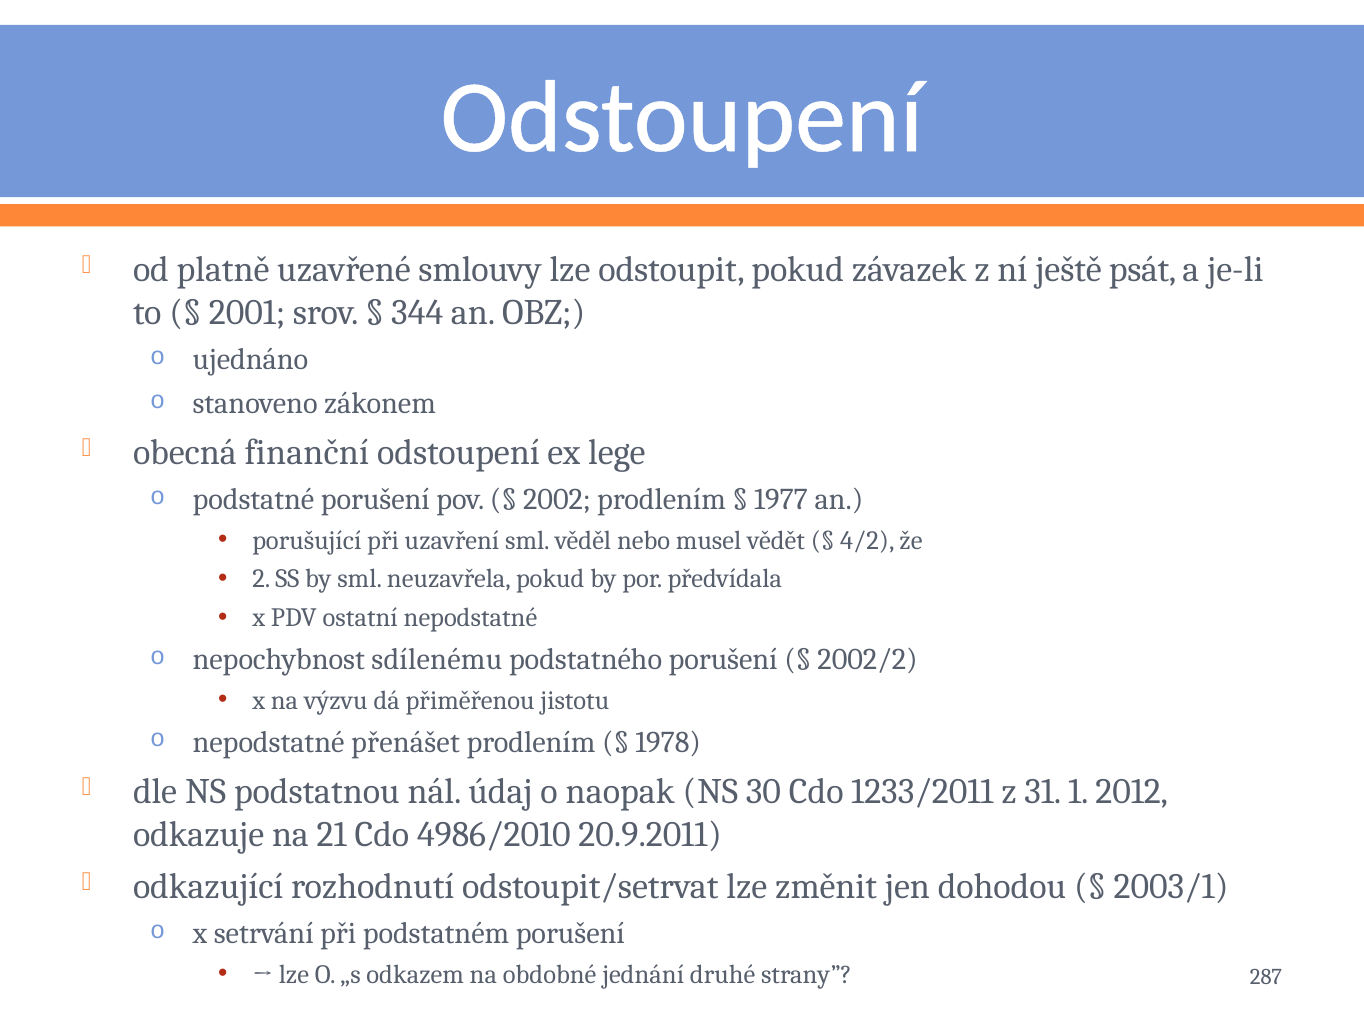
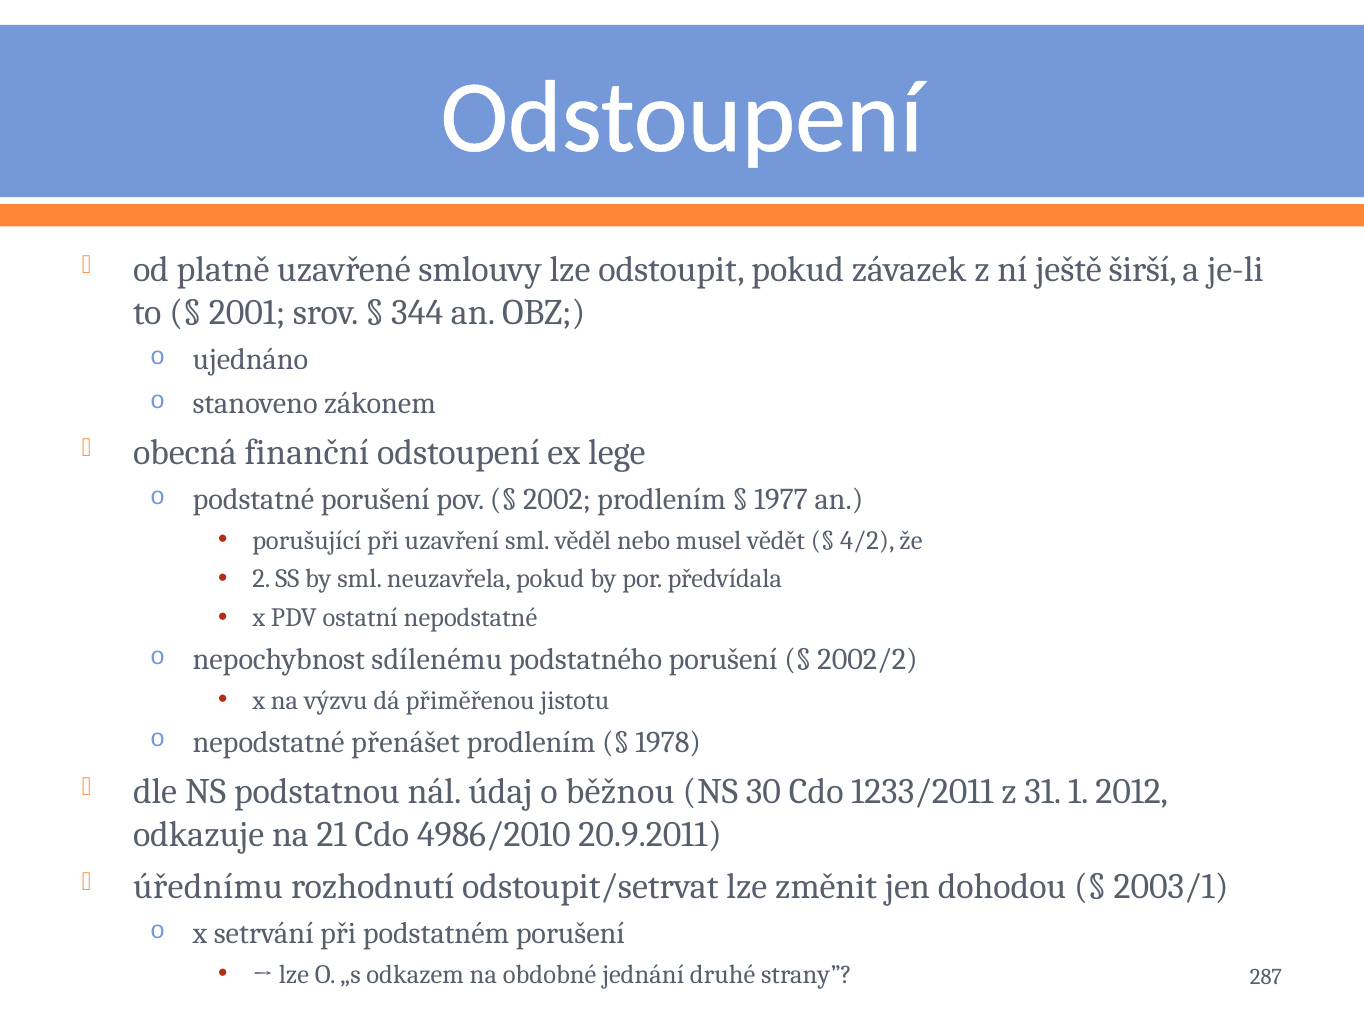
psát: psát -> širší (1143, 270)
naopak: naopak -> běžnou (620, 792)
odkazující: odkazující -> úřednímu (208, 887)
